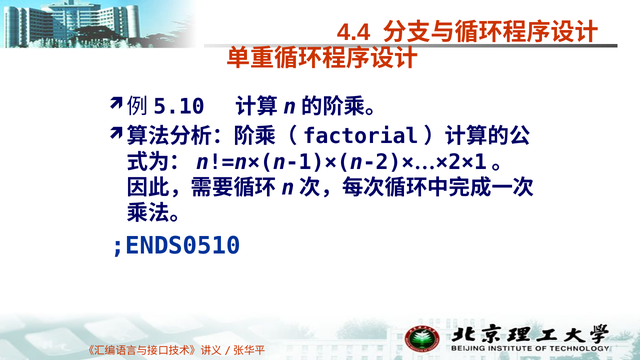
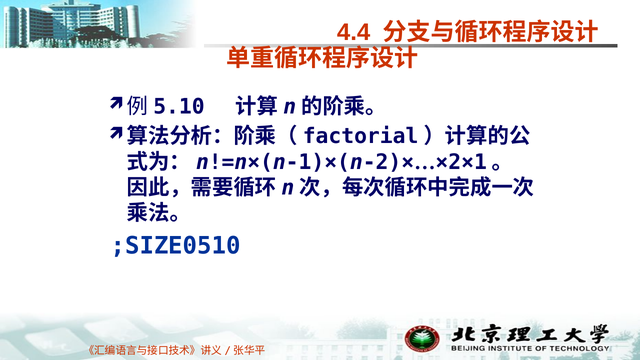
;ENDS0510: ;ENDS0510 -> ;SIZE0510 (176, 246)
